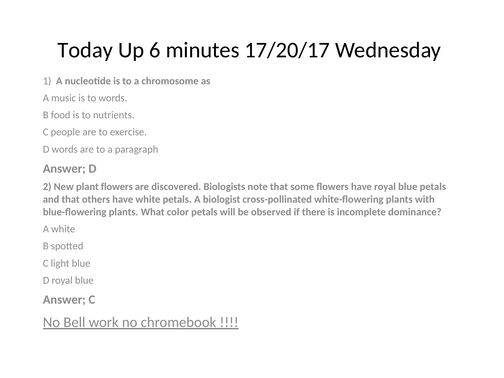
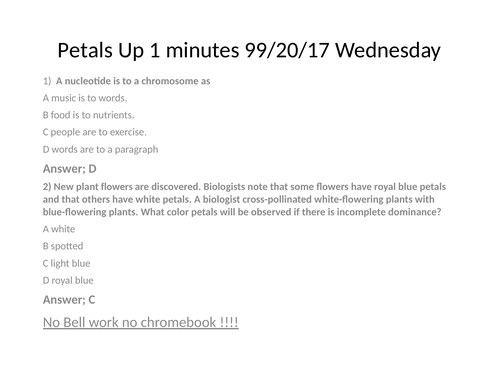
Today: Today -> Petals (85, 50)
Up 6: 6 -> 1 (155, 50)
17/20/17: 17/20/17 -> 99/20/17 (287, 50)
